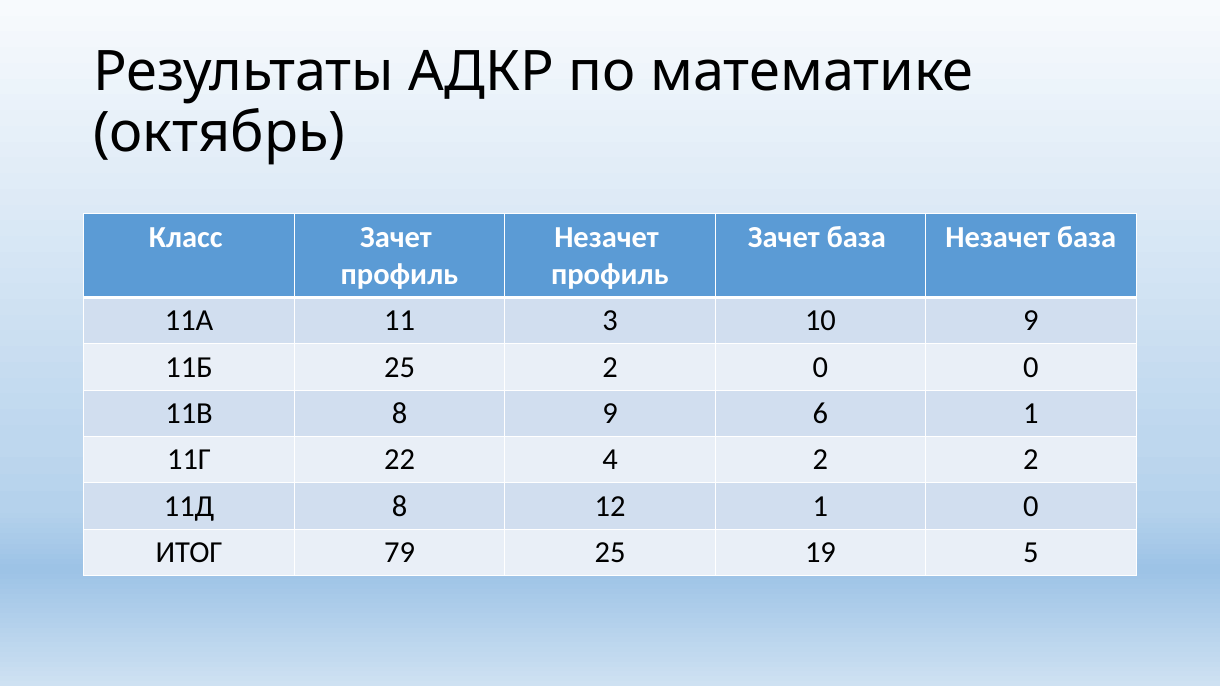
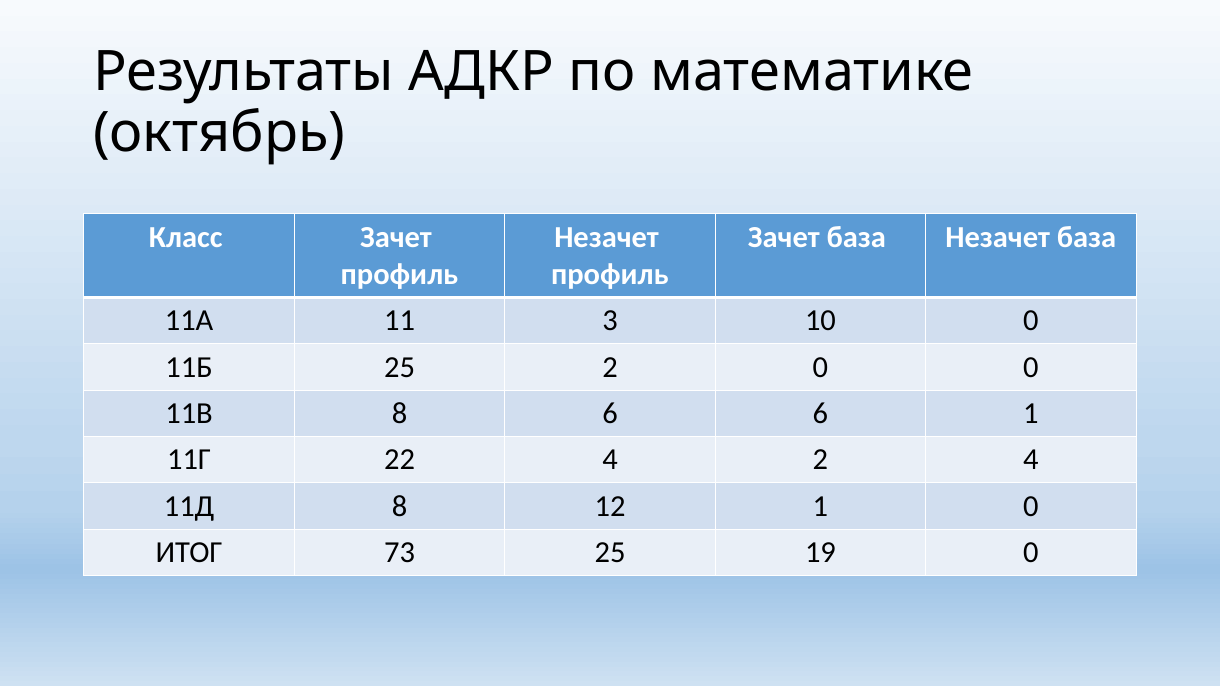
10 9: 9 -> 0 (1031, 321)
8 9: 9 -> 6 (610, 414)
2 2: 2 -> 4 (1031, 460)
79: 79 -> 73 (400, 553)
19 5: 5 -> 0 (1031, 553)
